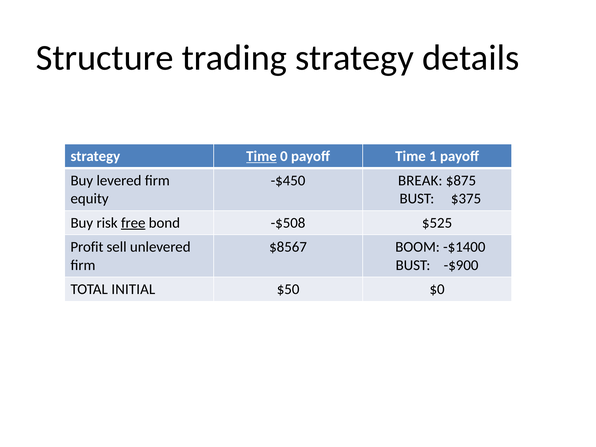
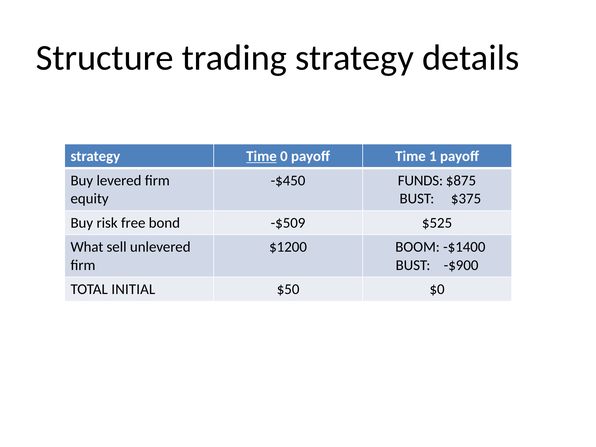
BREAK: BREAK -> FUNDS (420, 180)
free underline: present -> none (133, 223)
-$508: -$508 -> -$509 (288, 223)
Profit: Profit -> What (87, 247)
$8567: $8567 -> $1200 (288, 247)
